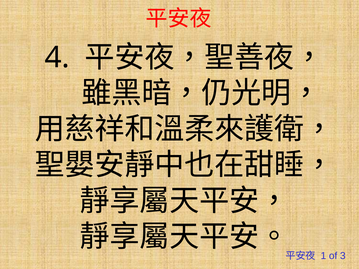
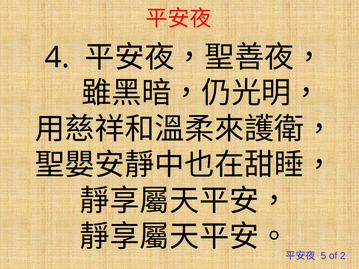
1: 1 -> 5 (323, 256)
3: 3 -> 2 (343, 256)
